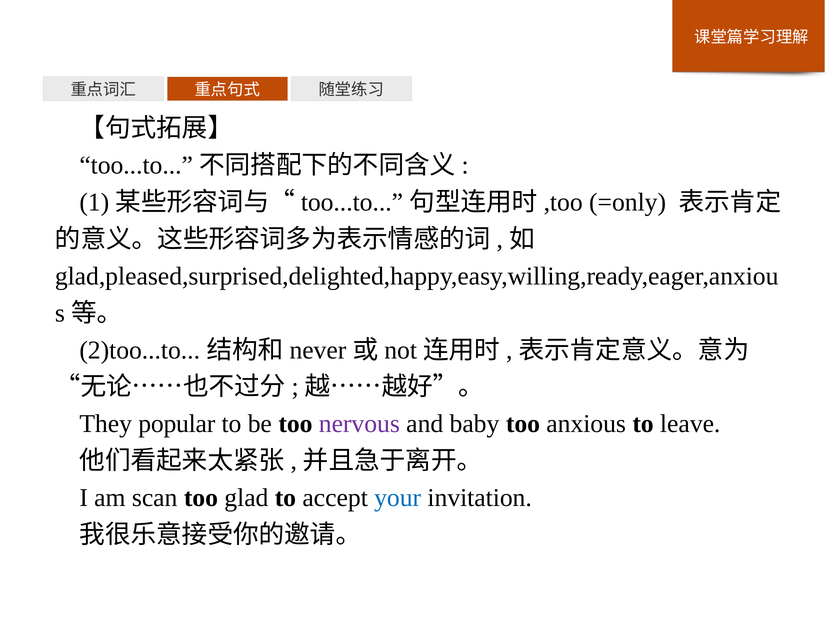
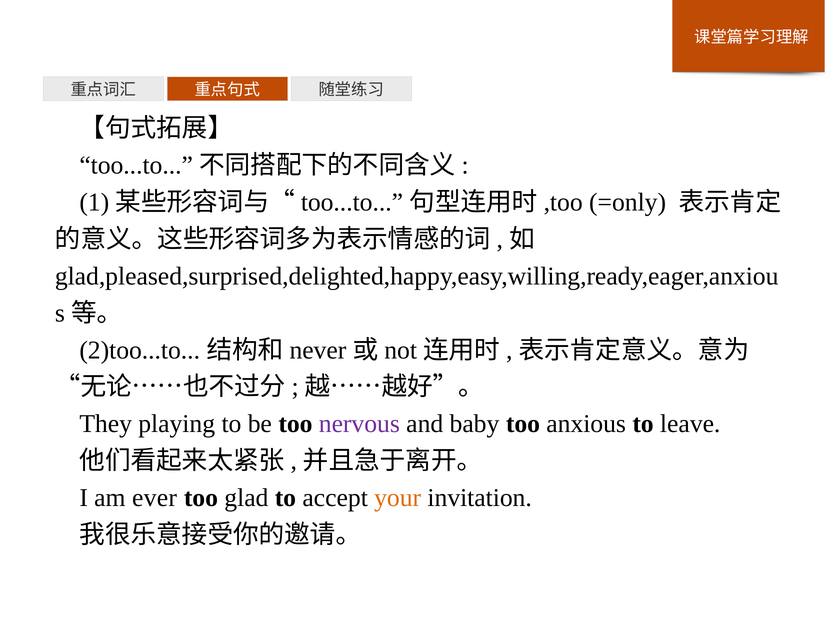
popular: popular -> playing (177, 424)
scan: scan -> ever (155, 498)
your colour: blue -> orange (398, 498)
